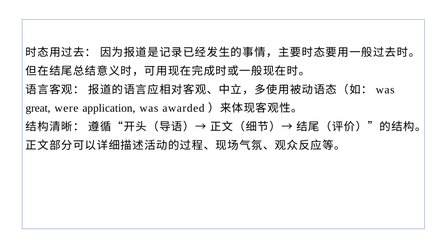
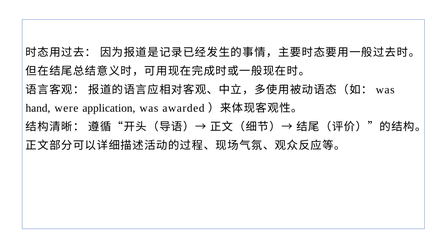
great: great -> hand (38, 108)
